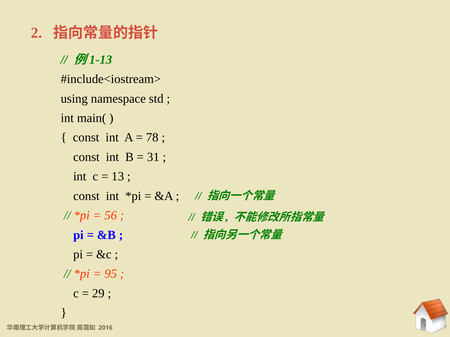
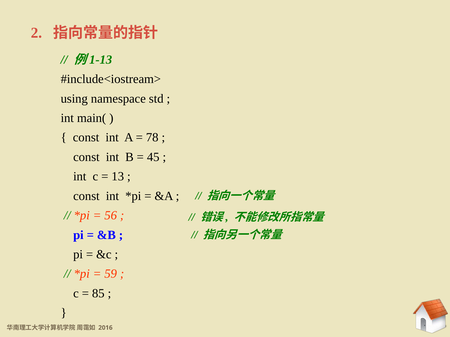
31: 31 -> 45 (153, 157)
95: 95 -> 59 (111, 274)
29: 29 -> 85 (98, 294)
